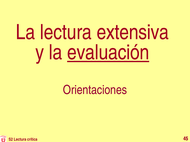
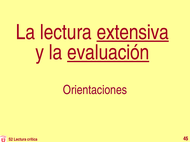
extensiva underline: none -> present (133, 32)
